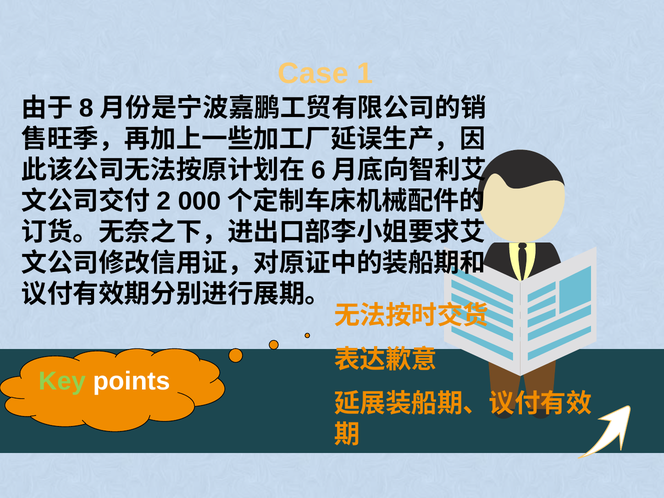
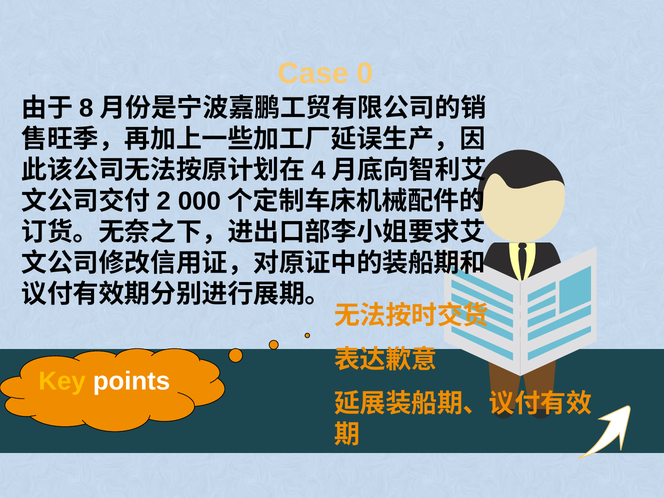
1: 1 -> 0 (365, 73)
6: 6 -> 4 (318, 170)
Key colour: light green -> yellow (62, 381)
